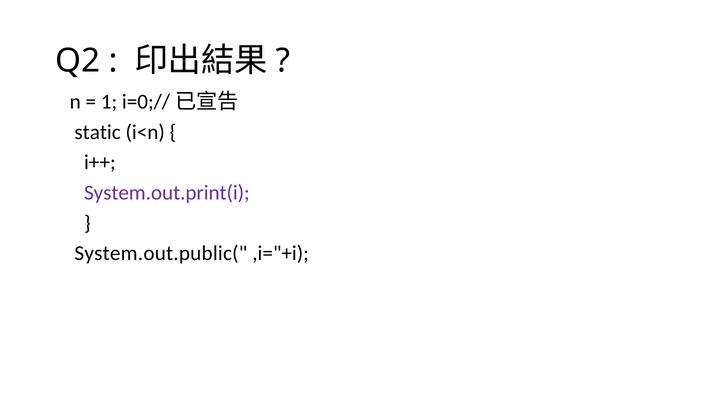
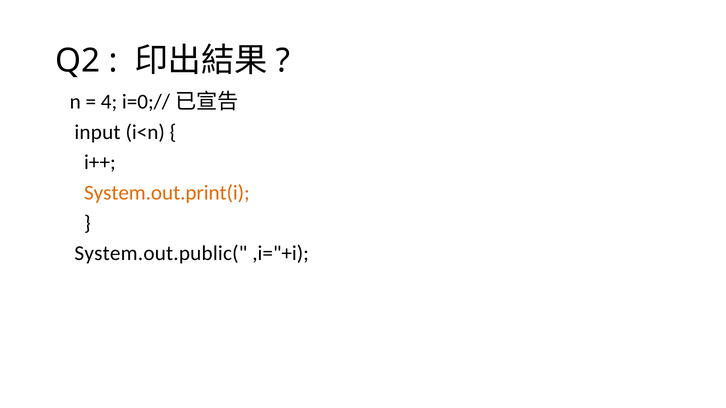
1: 1 -> 4 (109, 102)
static: static -> input (97, 132)
System.out.print(i colour: purple -> orange (167, 193)
